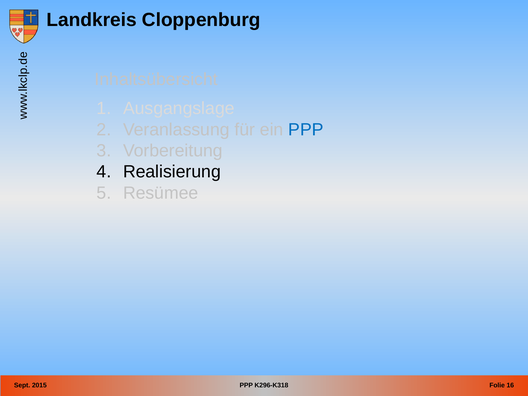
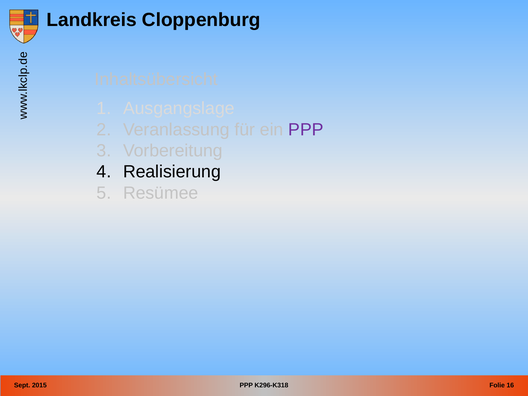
PPP colour: blue -> purple (306, 130)
